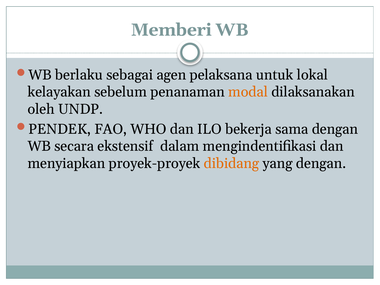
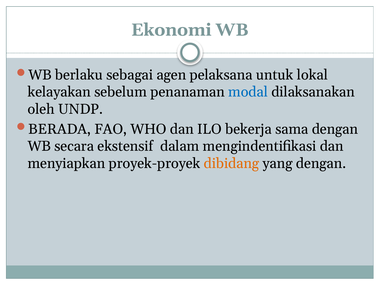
Memberi: Memberi -> Ekonomi (171, 30)
modal colour: orange -> blue (248, 92)
PENDEK: PENDEK -> BERADA (60, 129)
